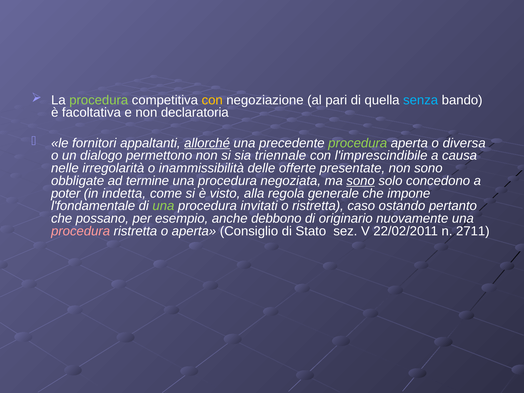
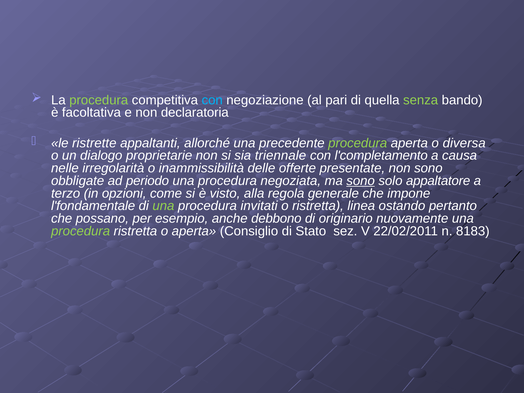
con colour: yellow -> light blue (212, 100)
senza colour: light blue -> light green (421, 100)
fornitori: fornitori -> ristrette (94, 143)
allorché underline: present -> none (207, 143)
permettono: permettono -> proprietarie (159, 156)
l'imprescindibile: l'imprescindibile -> l'completamento (381, 156)
termine: termine -> periodo (148, 181)
concedono: concedono -> appaltatore (438, 181)
poter: poter -> terzo (66, 193)
indetta: indetta -> opzioni (124, 193)
caso: caso -> linea (361, 206)
procedura colour: pink -> light green (81, 231)
2711: 2711 -> 8183 (473, 231)
